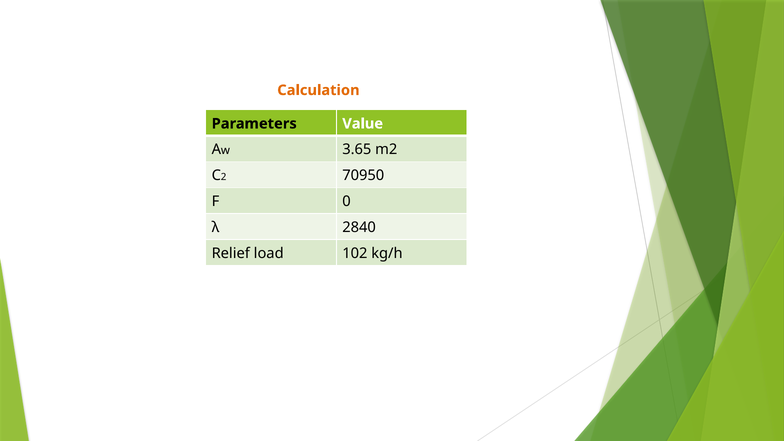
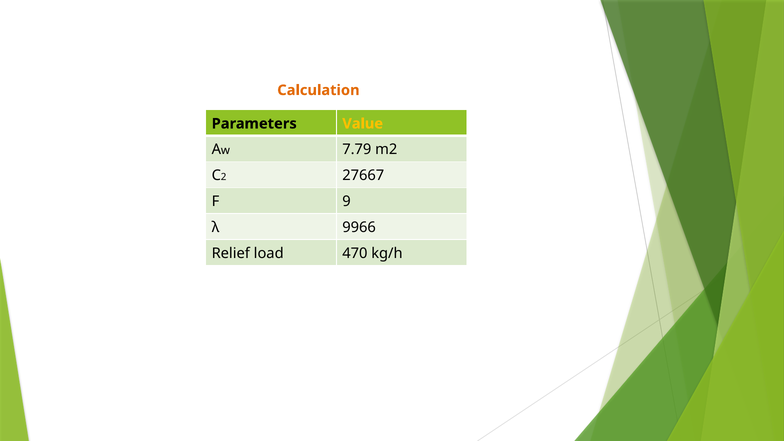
Value colour: white -> yellow (363, 124)
3.65: 3.65 -> 7.79 (357, 150)
70950: 70950 -> 27667 (363, 175)
0: 0 -> 9 (346, 201)
2840: 2840 -> 9966 (359, 227)
102: 102 -> 470 (355, 253)
